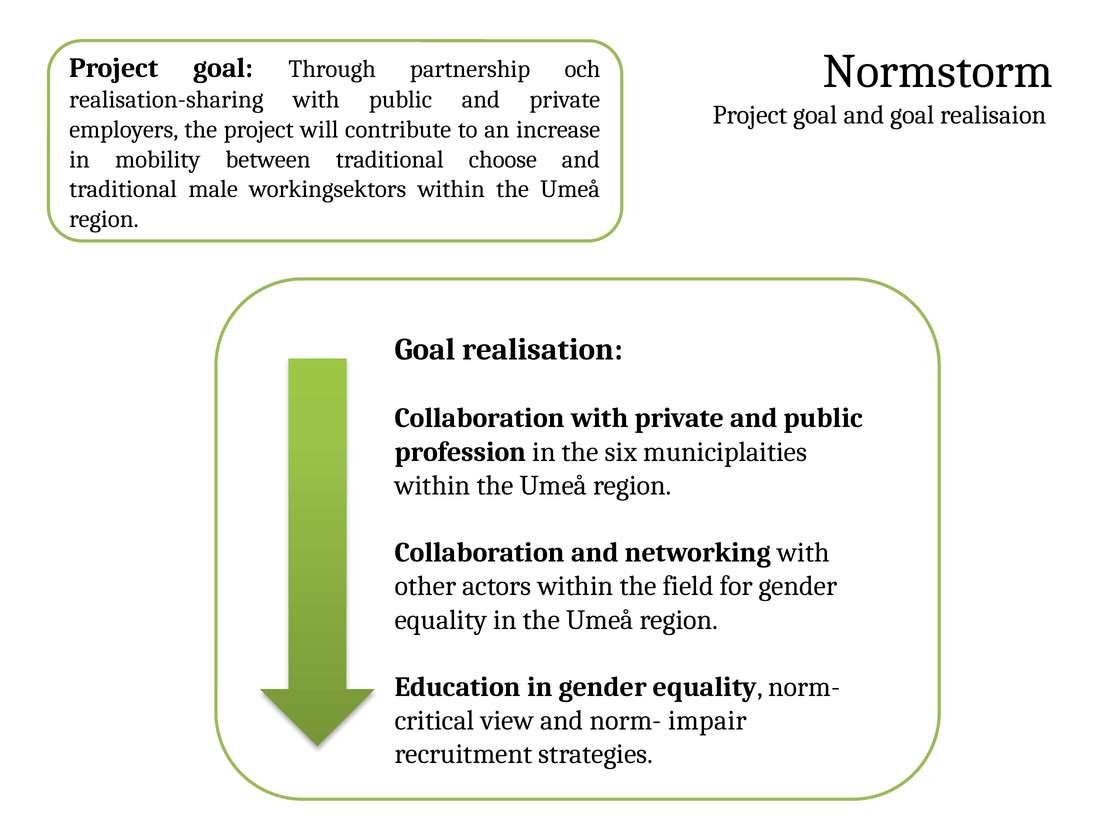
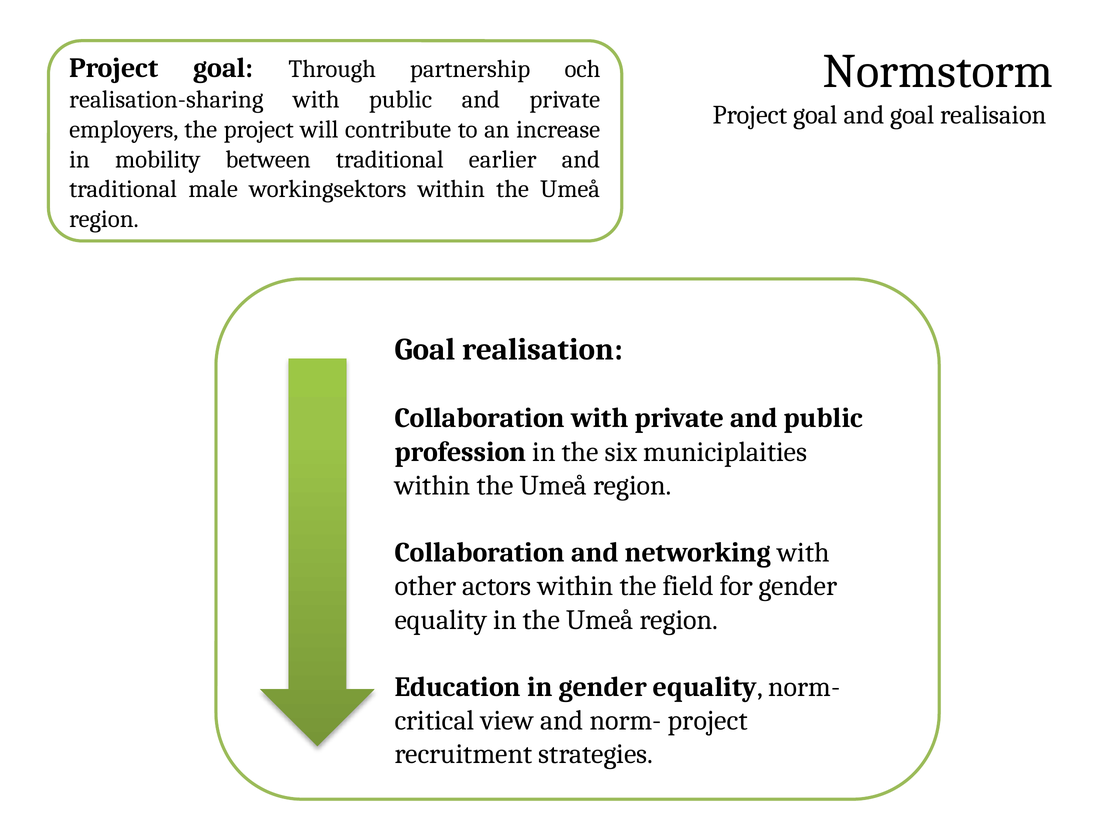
choose: choose -> earlier (503, 159)
norm- impair: impair -> project (708, 721)
